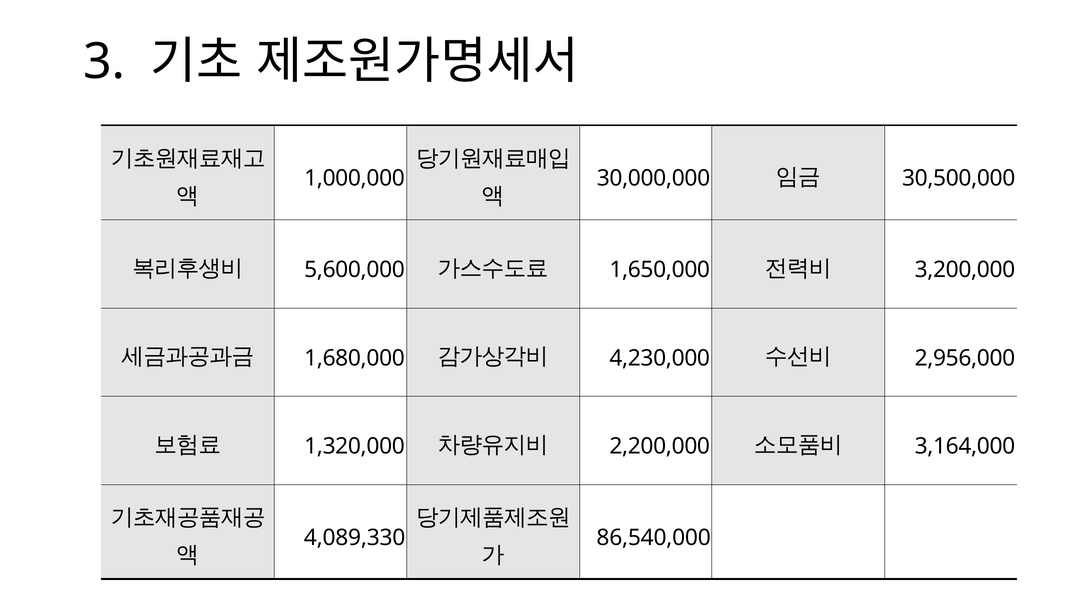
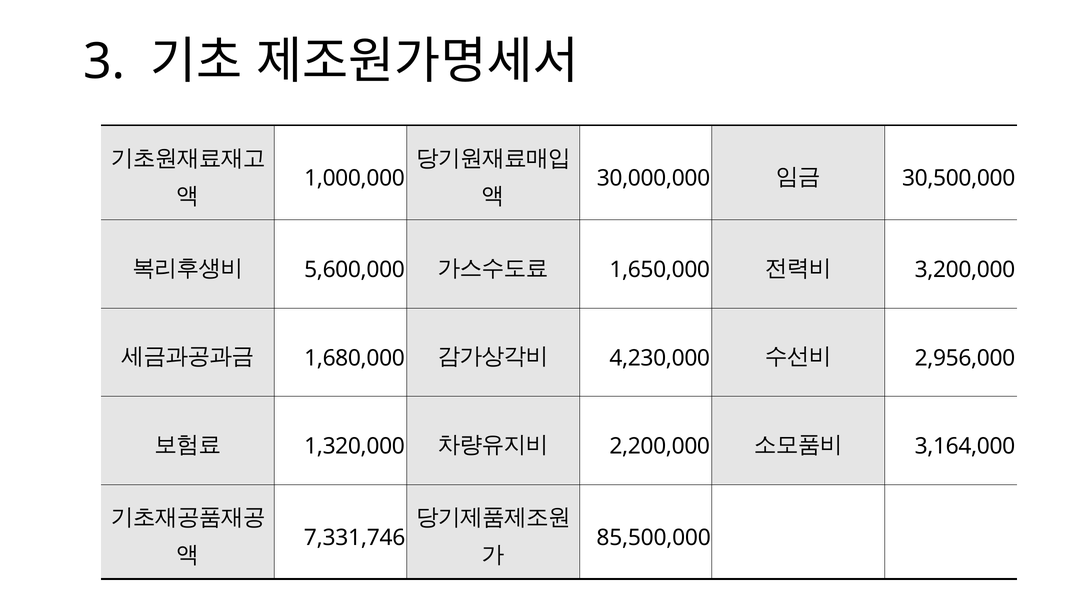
4,089,330: 4,089,330 -> 7,331,746 (355, 538)
86,540,000: 86,540,000 -> 85,500,000 (654, 538)
